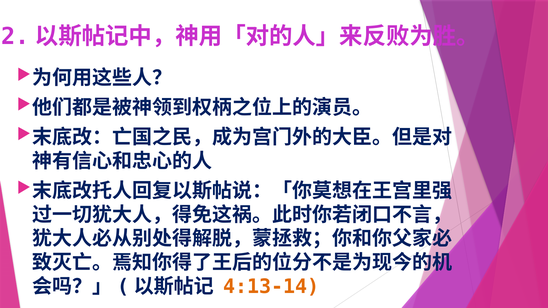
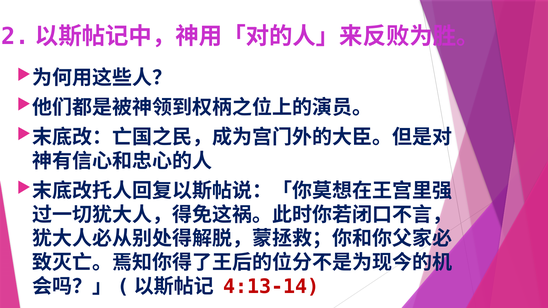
4:13-14 colour: orange -> red (271, 287)
